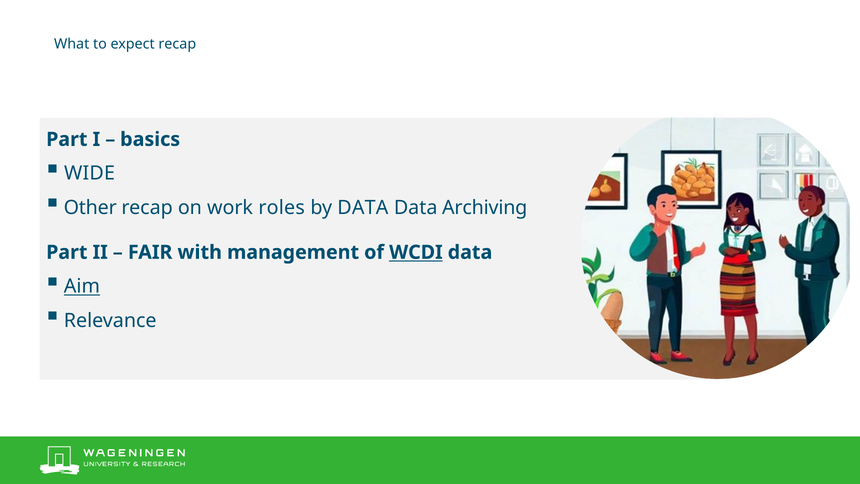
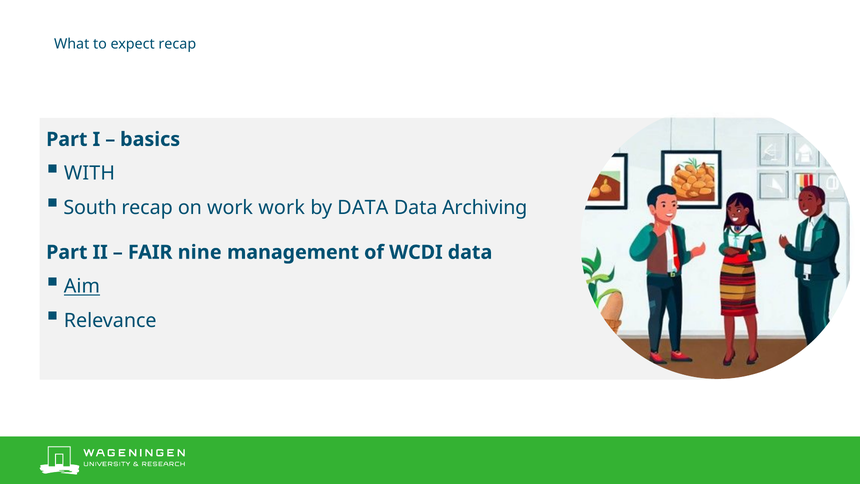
WIDE: WIDE -> WITH (90, 173)
Other: Other -> South (90, 207)
work roles: roles -> work (282, 207)
with: with -> nine (200, 252)
WCDI underline: present -> none (416, 252)
